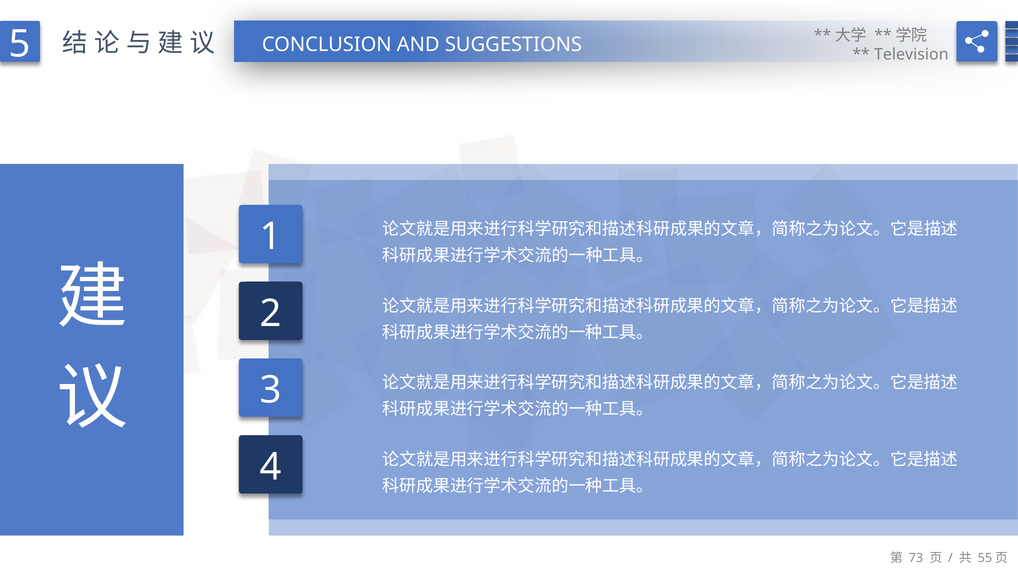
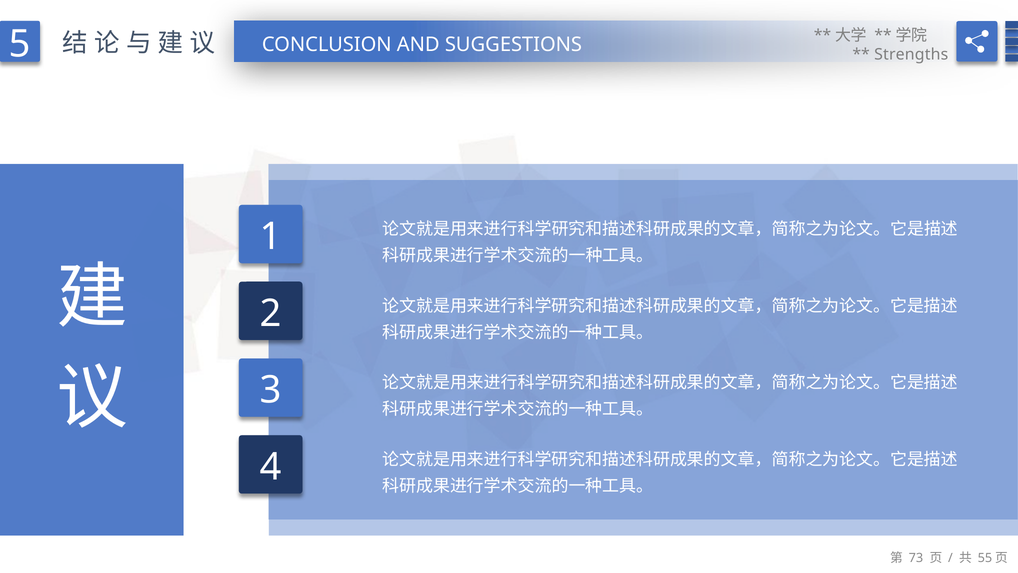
Television: Television -> Strengths (911, 55)
